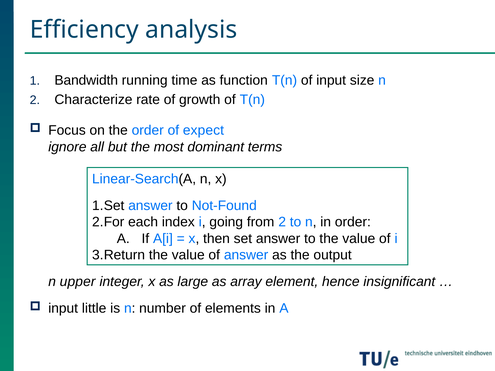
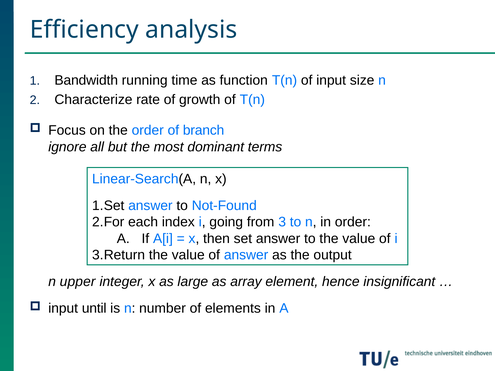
expect: expect -> branch (204, 130)
from 2: 2 -> 3 (282, 222)
little: little -> until (94, 309)
